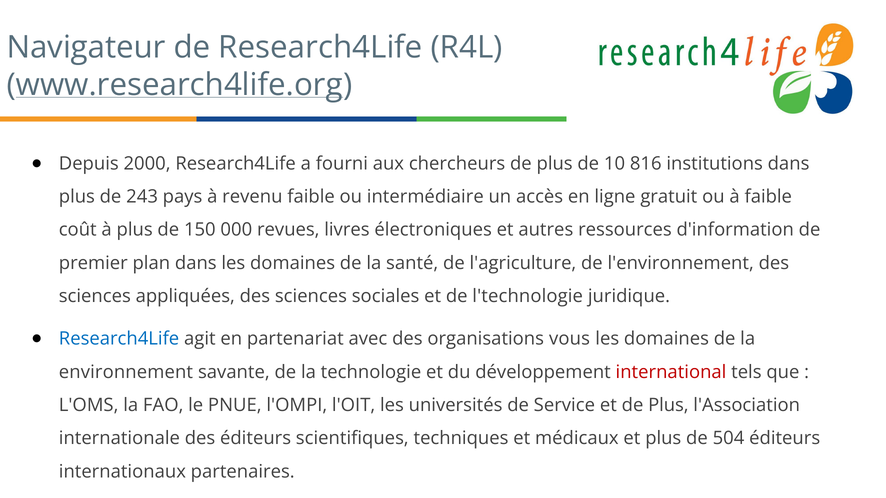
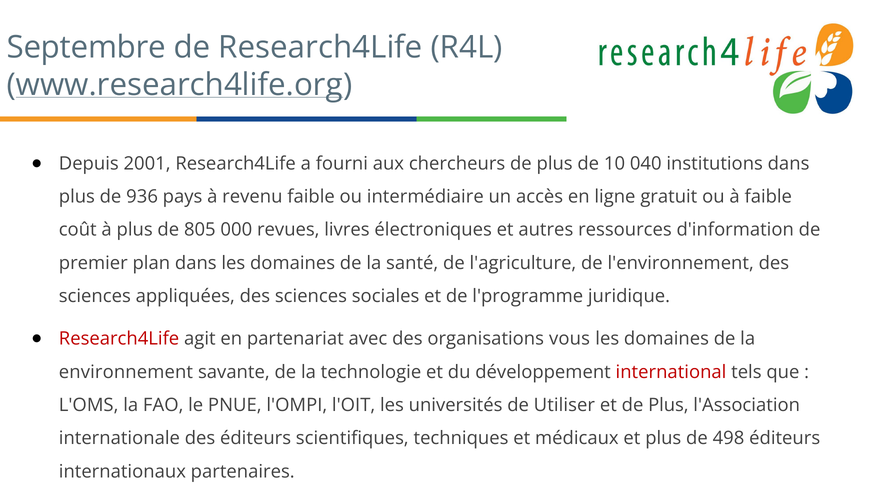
Navigateur: Navigateur -> Septembre (86, 48)
2000: 2000 -> 2001 (147, 164)
816: 816 -> 040 (646, 164)
243: 243 -> 936 (142, 197)
150: 150 -> 805 (200, 230)
l'technologie: l'technologie -> l'programme (528, 297)
Research4Life colour: blue -> red (119, 339)
Service: Service -> Utiliser (564, 405)
504: 504 -> 498 (728, 439)
